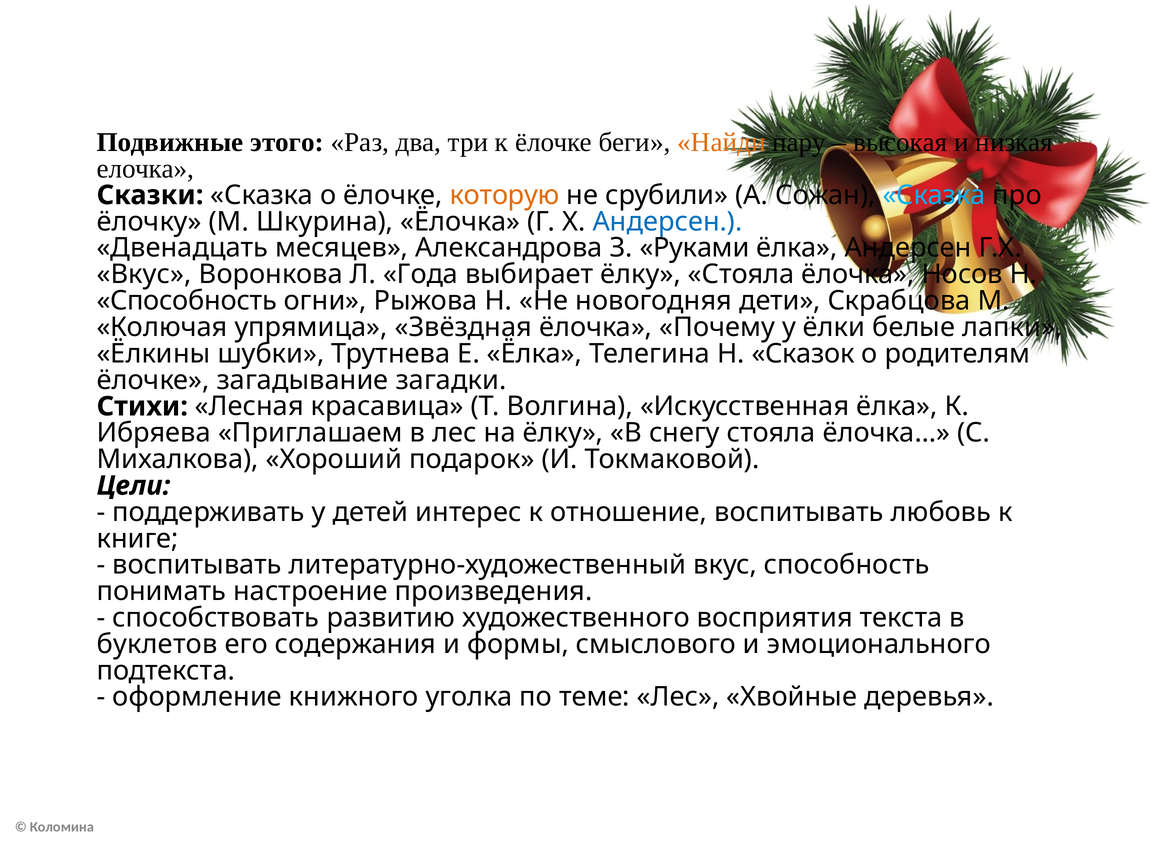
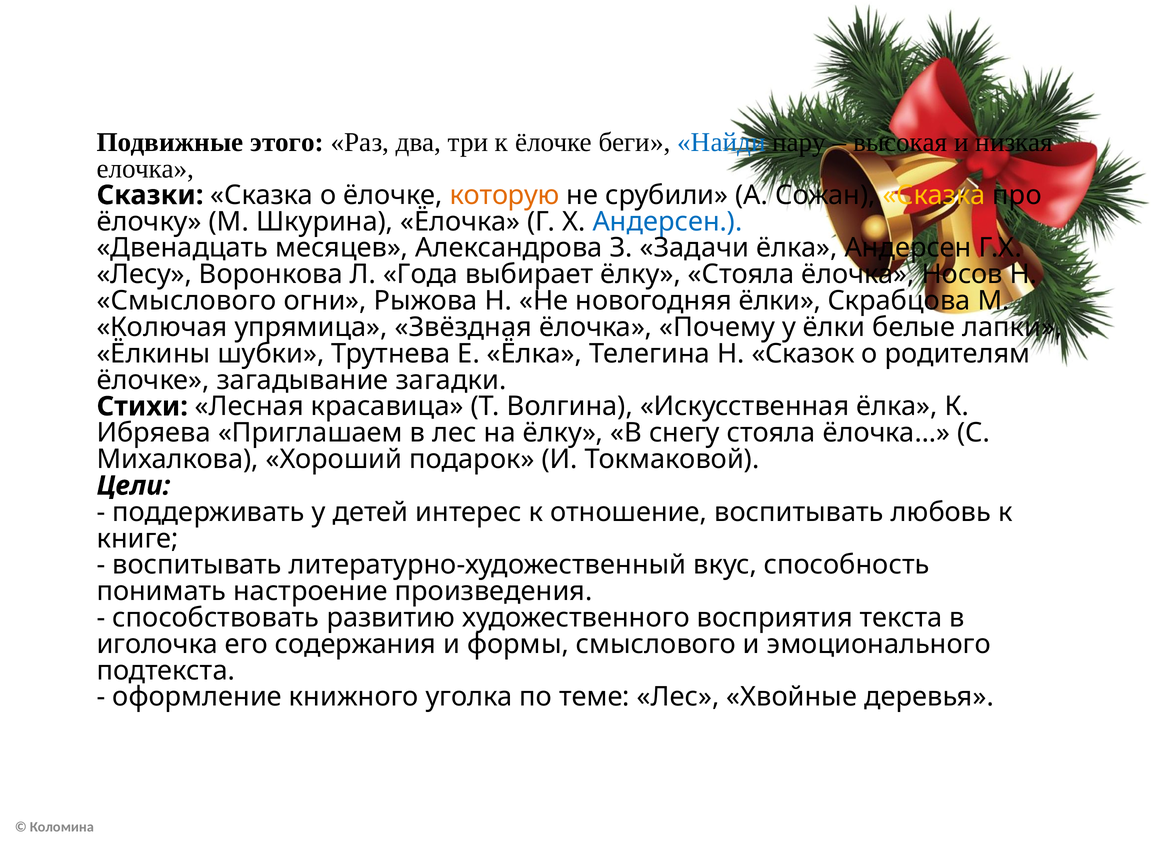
Найди colour: orange -> blue (721, 142)
Сказка colour: light blue -> yellow (934, 195)
Руками: Руками -> Задачи (694, 248)
Вкус: Вкус -> Лесу (144, 275)
Способность: Способность -> Смыслового (187, 301)
новогодняя дети: дети -> ёлки (780, 301)
буклетов: буклетов -> иголочка (157, 644)
